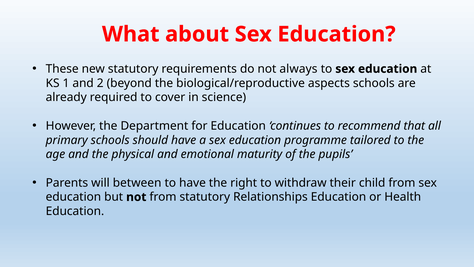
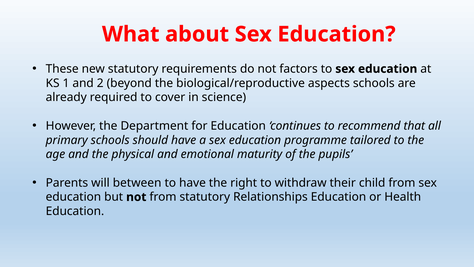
always: always -> factors (299, 69)
